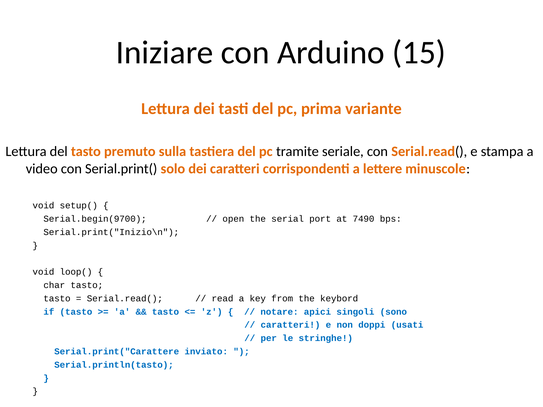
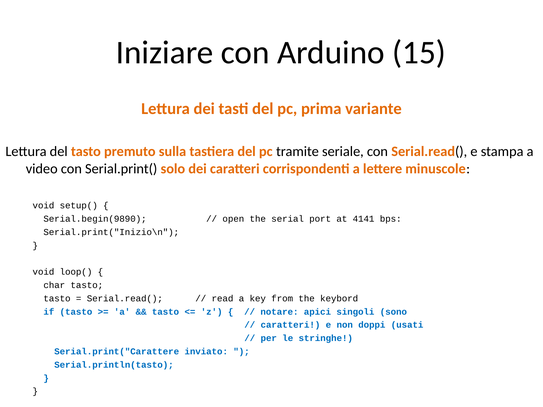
Serial.begin(9700: Serial.begin(9700 -> Serial.begin(9890 (95, 219)
7490: 7490 -> 4141 (364, 219)
